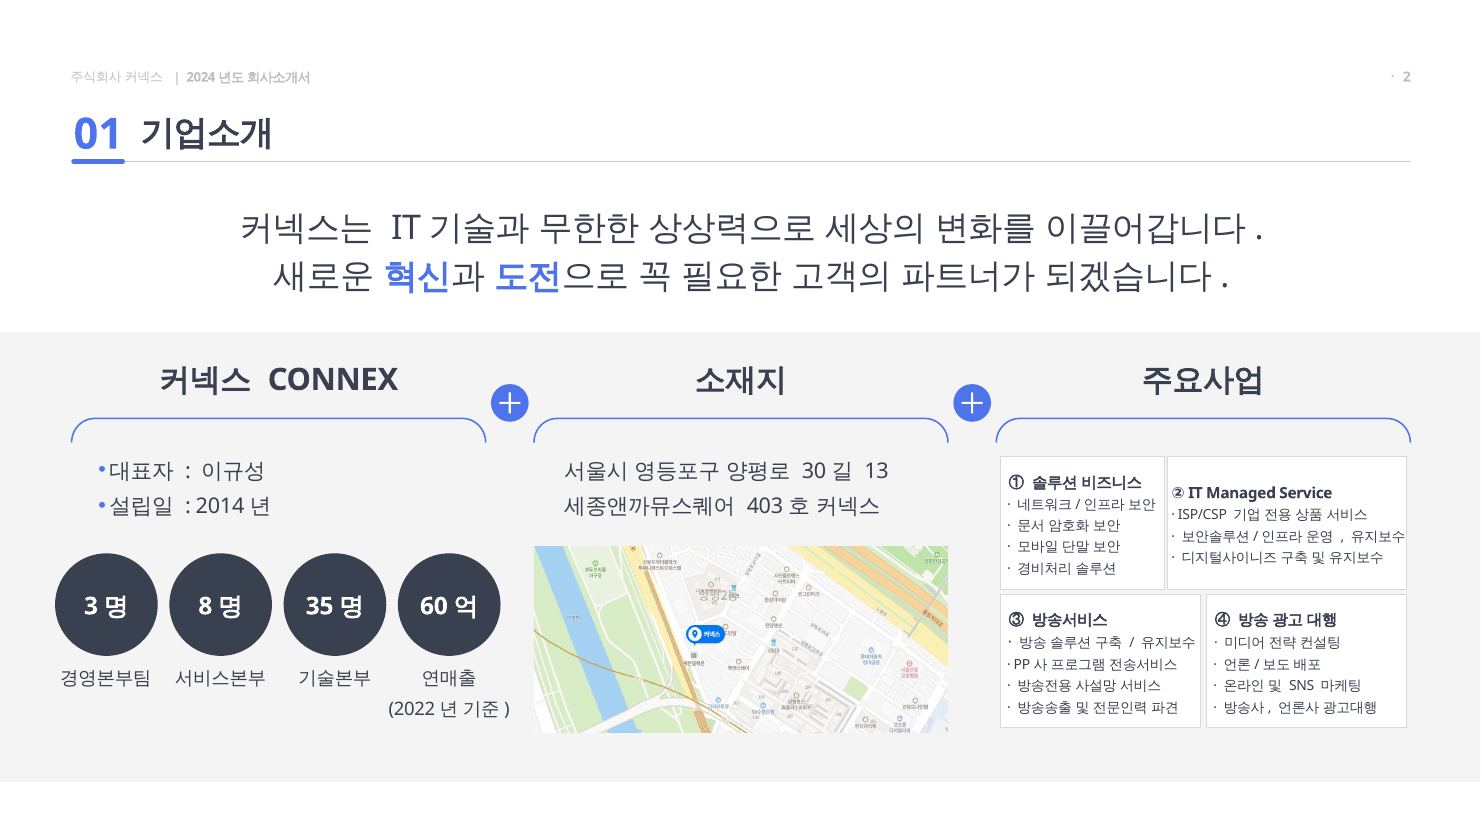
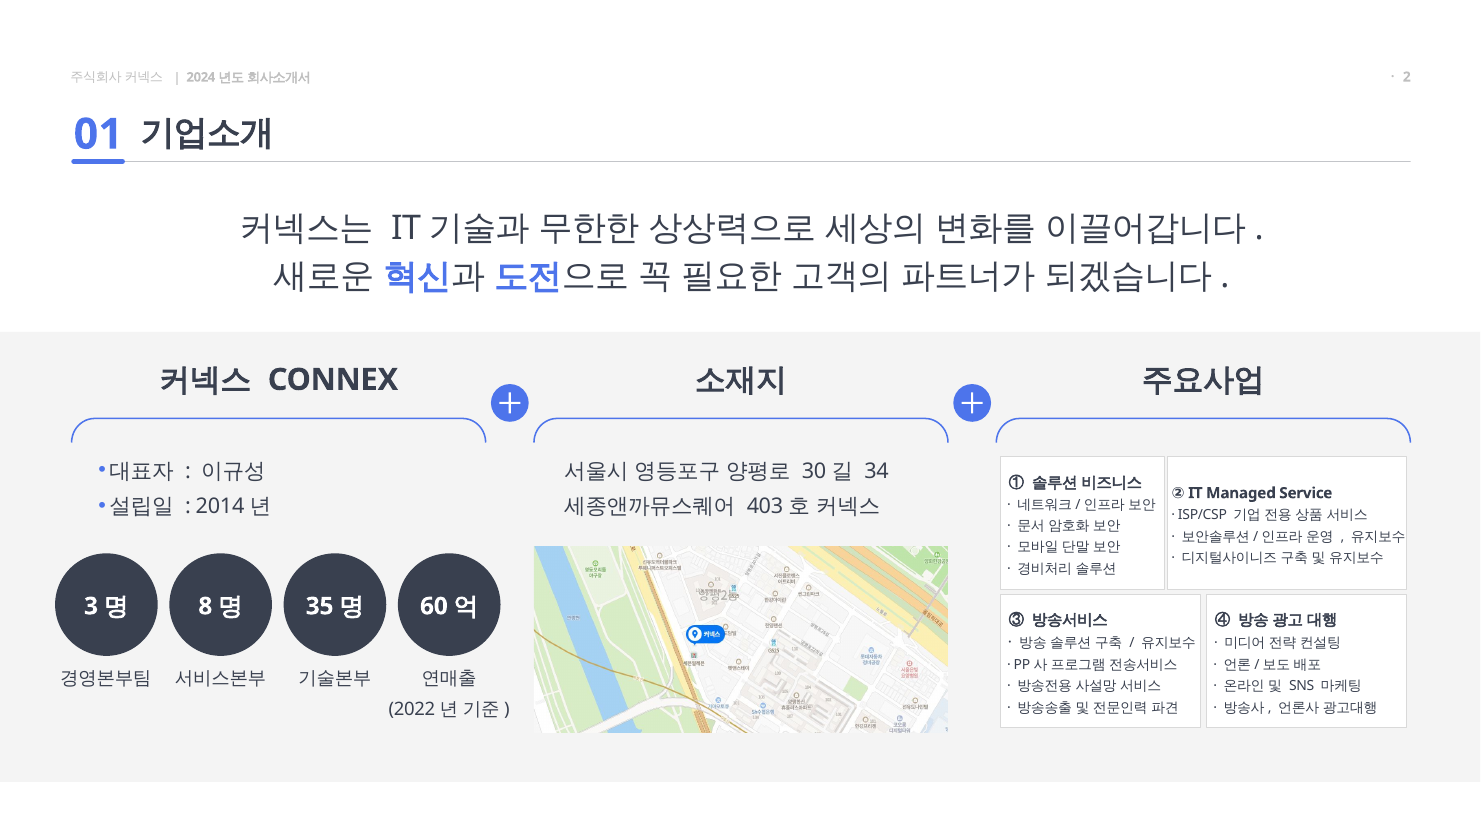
13: 13 -> 34 (877, 471)
